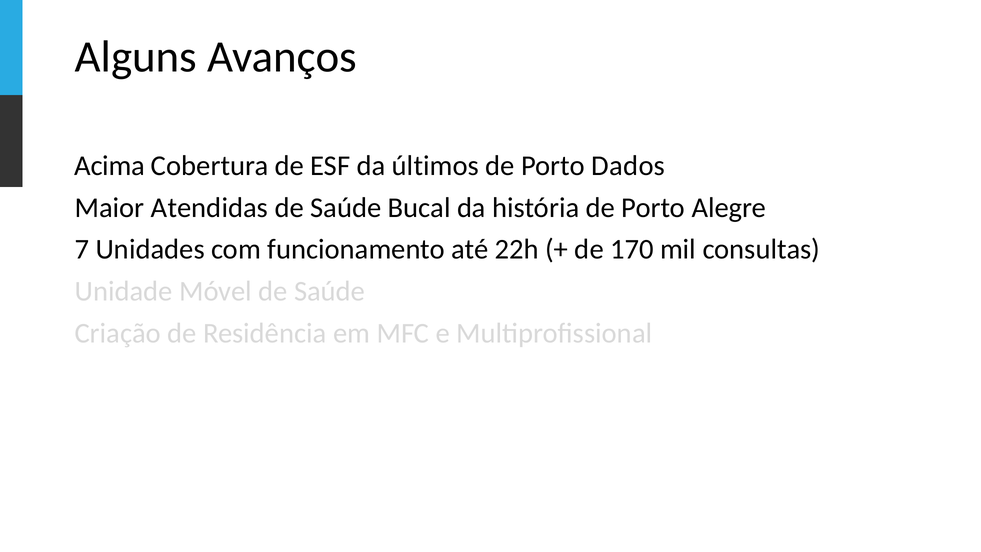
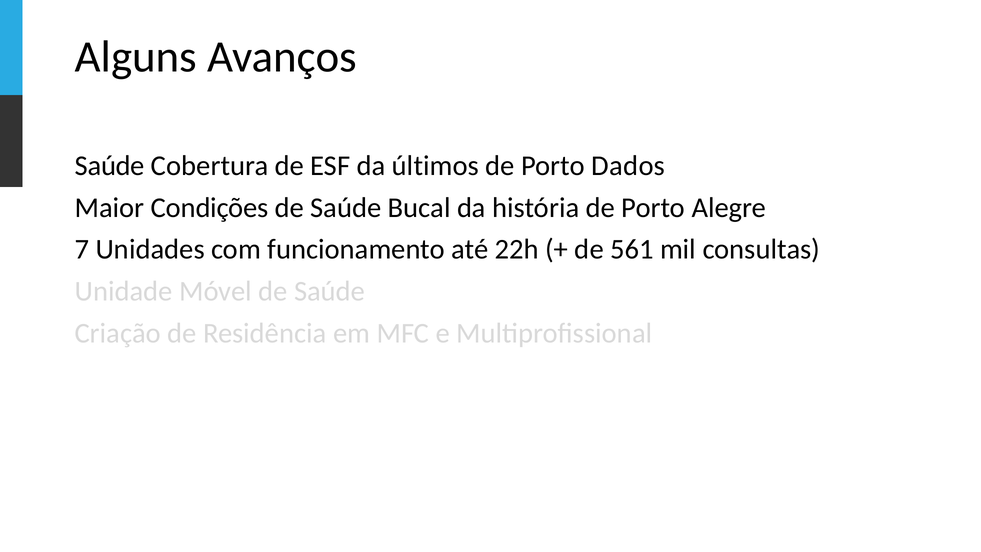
Acima: Acima -> Saúde (110, 166)
Atendidas: Atendidas -> Condições (210, 208)
170: 170 -> 561 (632, 249)
